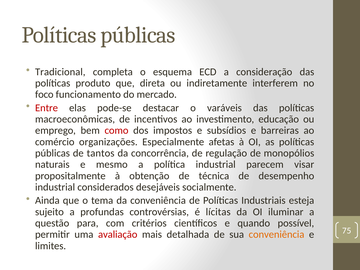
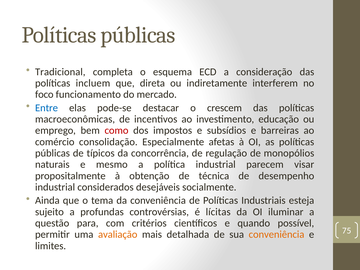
produto: produto -> incluem (93, 83)
Entre colour: red -> blue (47, 108)
varáveis: varáveis -> crescem (224, 108)
organizações: organizações -> consolidação (108, 142)
tantos: tantos -> típicos (101, 153)
avaliação colour: red -> orange (118, 235)
